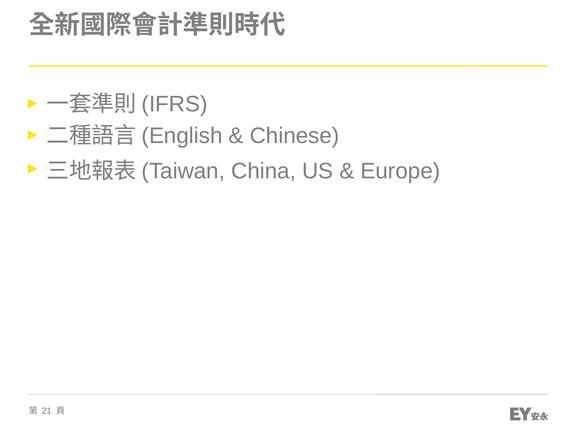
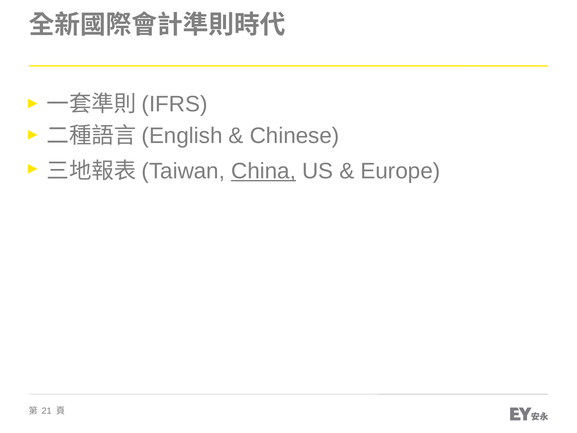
China underline: none -> present (264, 171)
